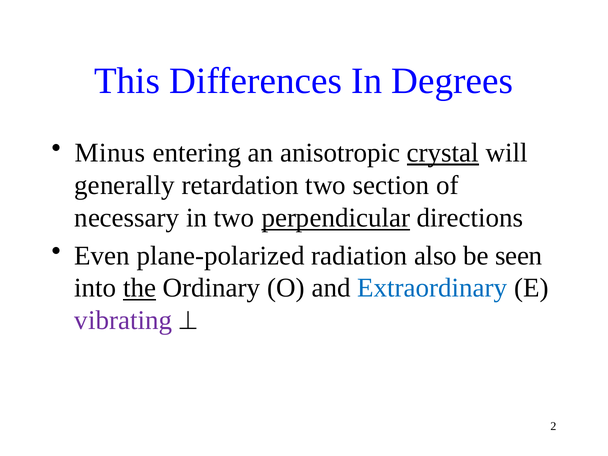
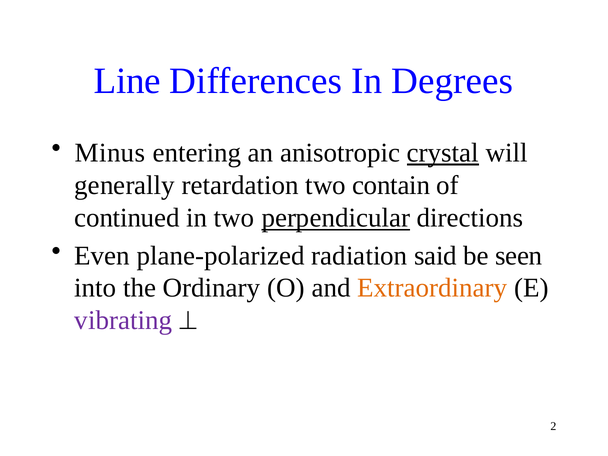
This: This -> Line (127, 81)
section: section -> contain (391, 185)
necessary: necessary -> continued (127, 218)
also: also -> said (435, 256)
the underline: present -> none (140, 288)
Extraordinary colour: blue -> orange (432, 288)
